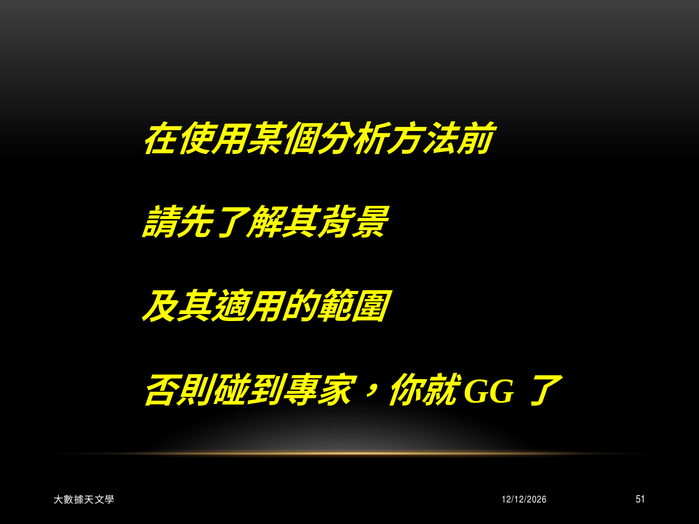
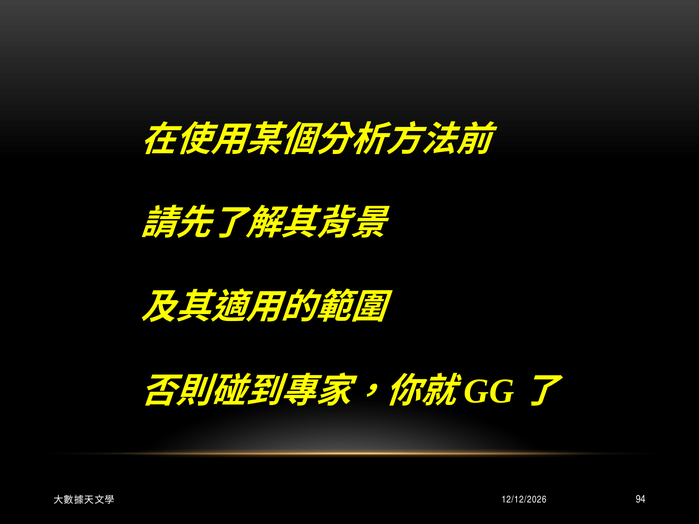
51: 51 -> 94 (641, 500)
